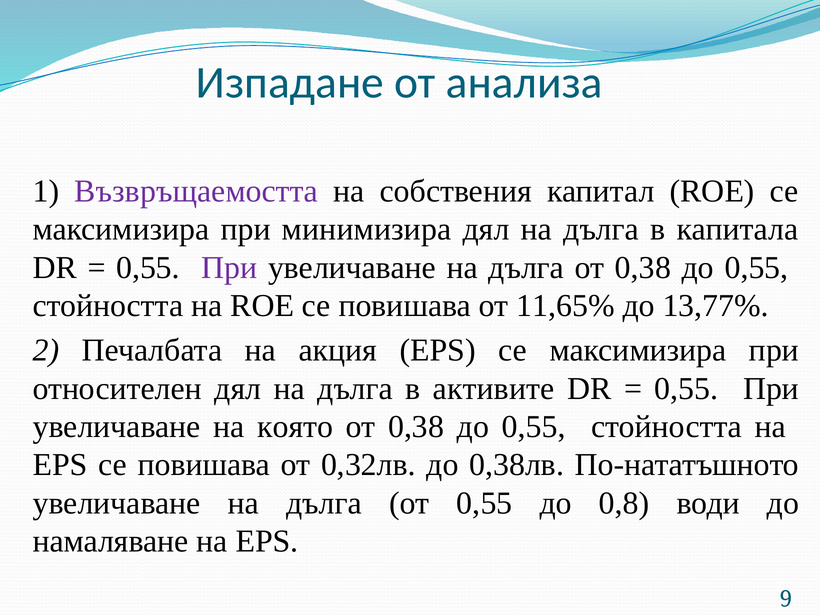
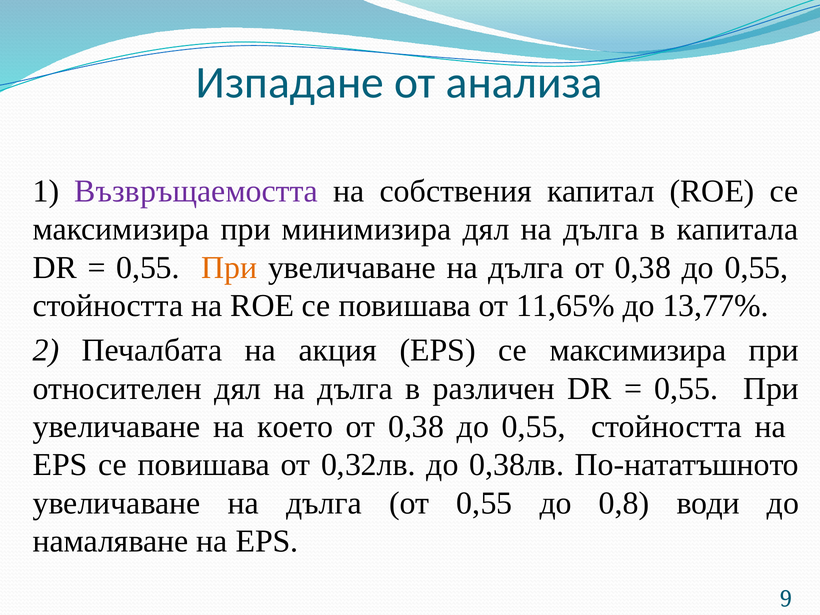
При colour: purple -> orange (229, 268)
активите: активите -> различен (494, 389)
която: която -> което (295, 427)
